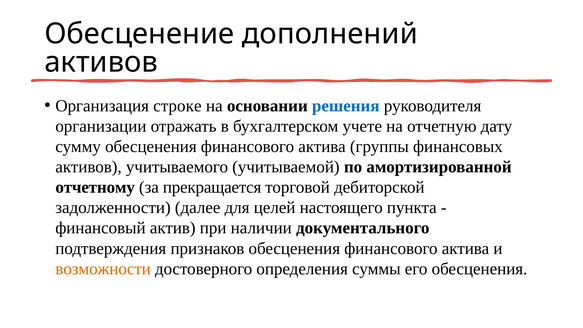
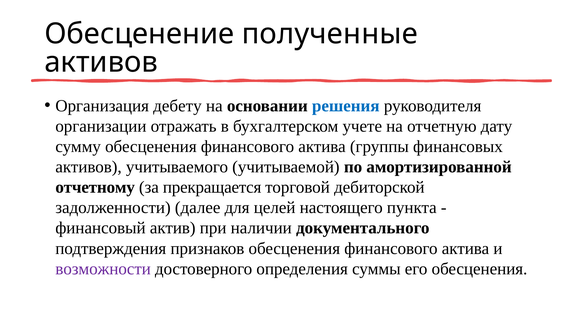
дополнений: дополнений -> полученные (330, 34)
строке: строке -> дебету (177, 106)
возможности colour: orange -> purple (103, 269)
